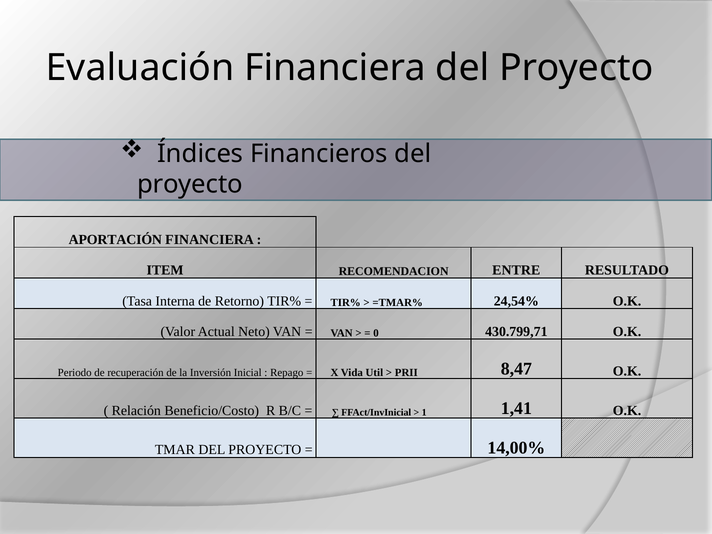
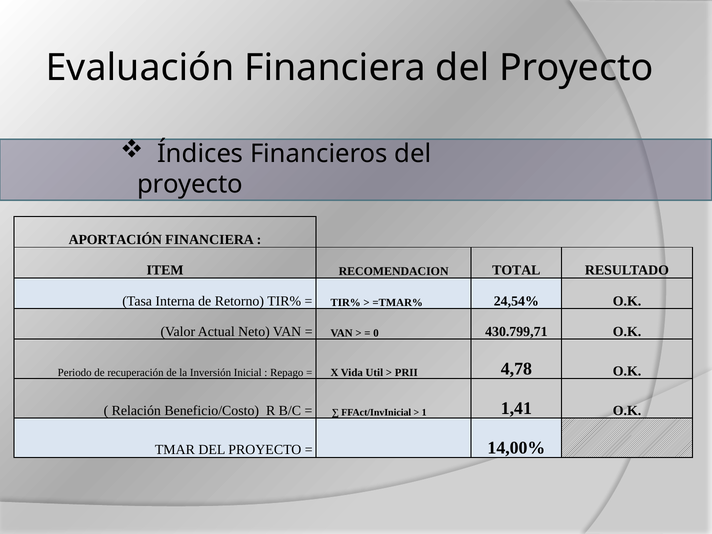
ENTRE: ENTRE -> TOTAL (516, 270)
8,47: 8,47 -> 4,78 (516, 369)
